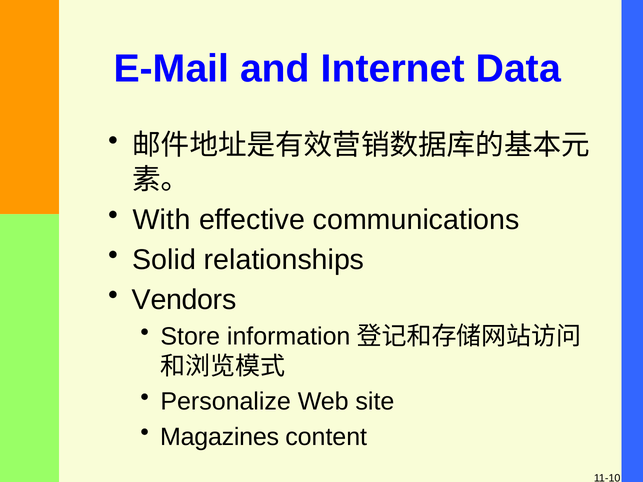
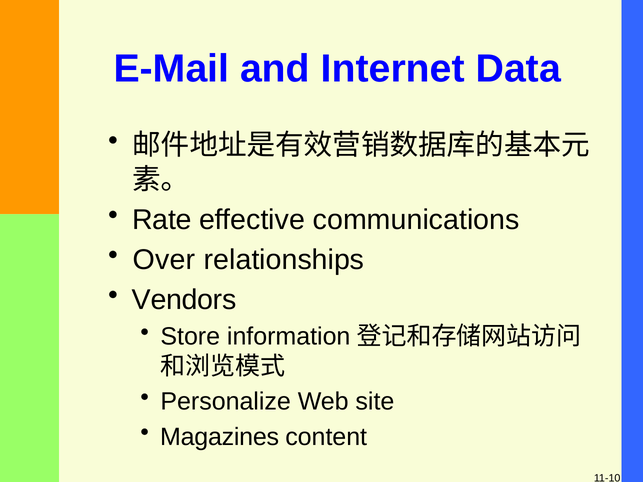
With: With -> Rate (162, 220)
Solid: Solid -> Over (164, 260)
